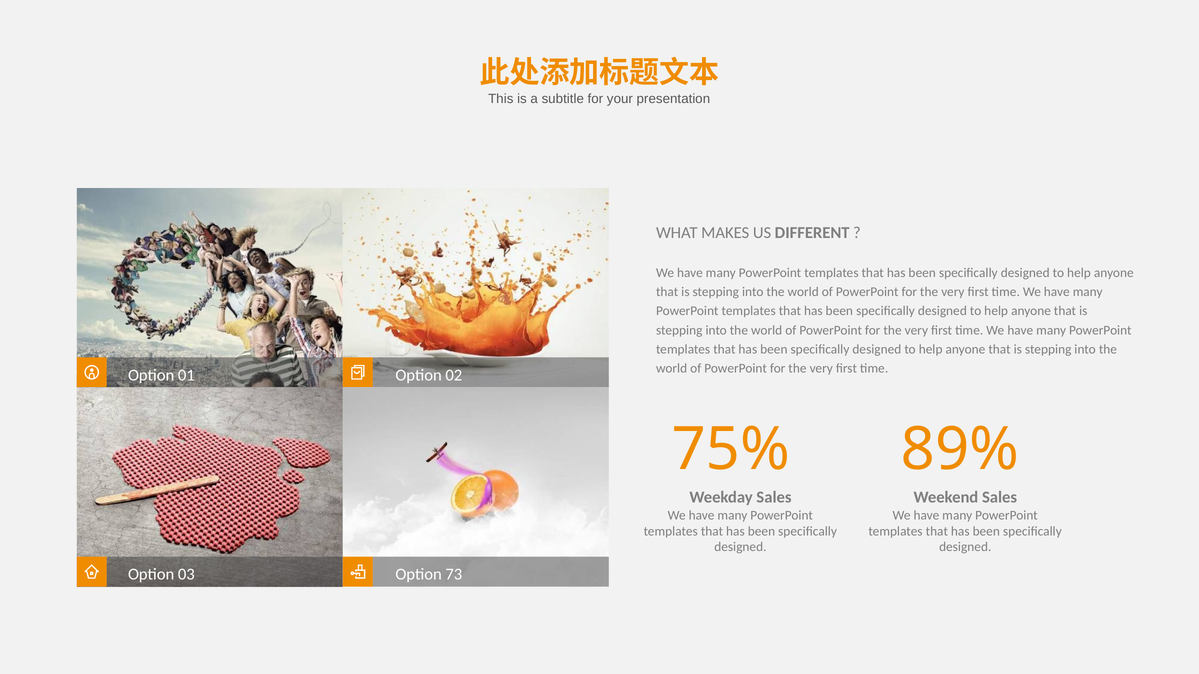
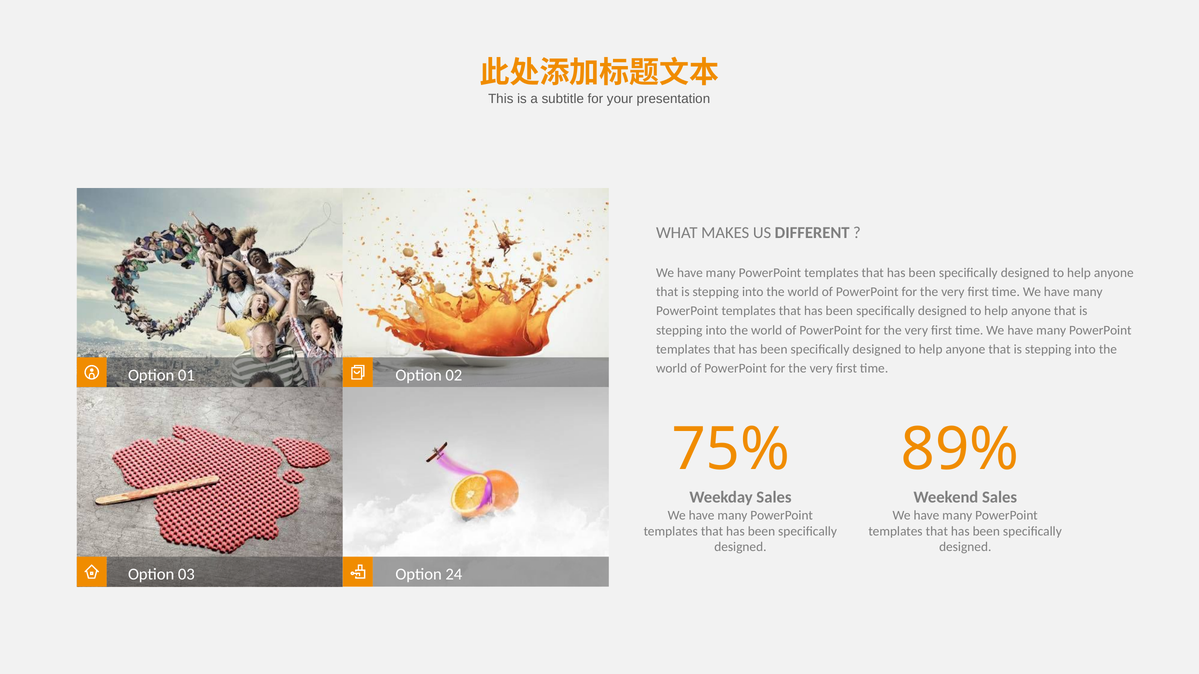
73: 73 -> 24 (454, 574)
